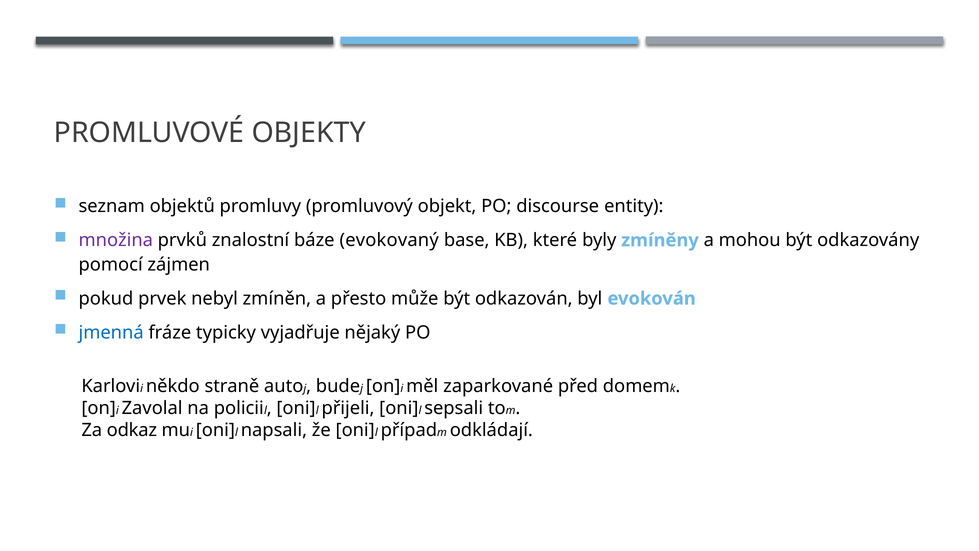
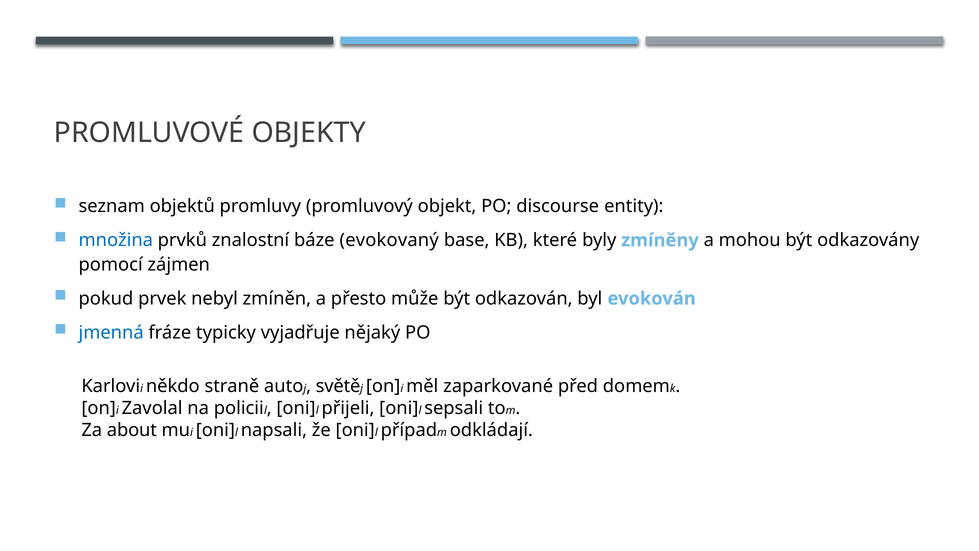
množina colour: purple -> blue (116, 240)
bude: bude -> světě (338, 386)
odkaz: odkaz -> about (132, 430)
